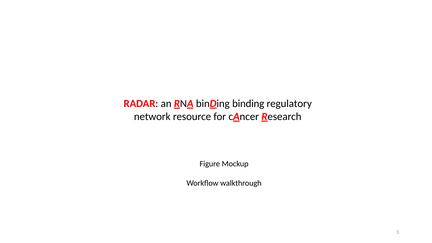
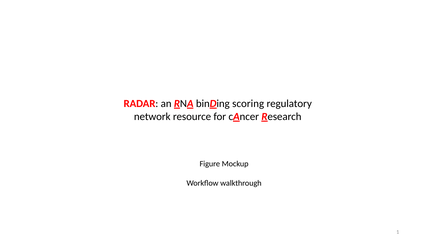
binDing binding: binding -> scoring (248, 104)
